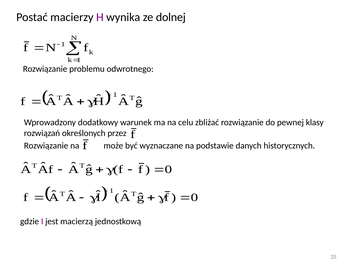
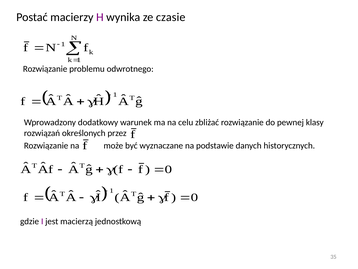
dolnej: dolnej -> czasie (171, 17)
